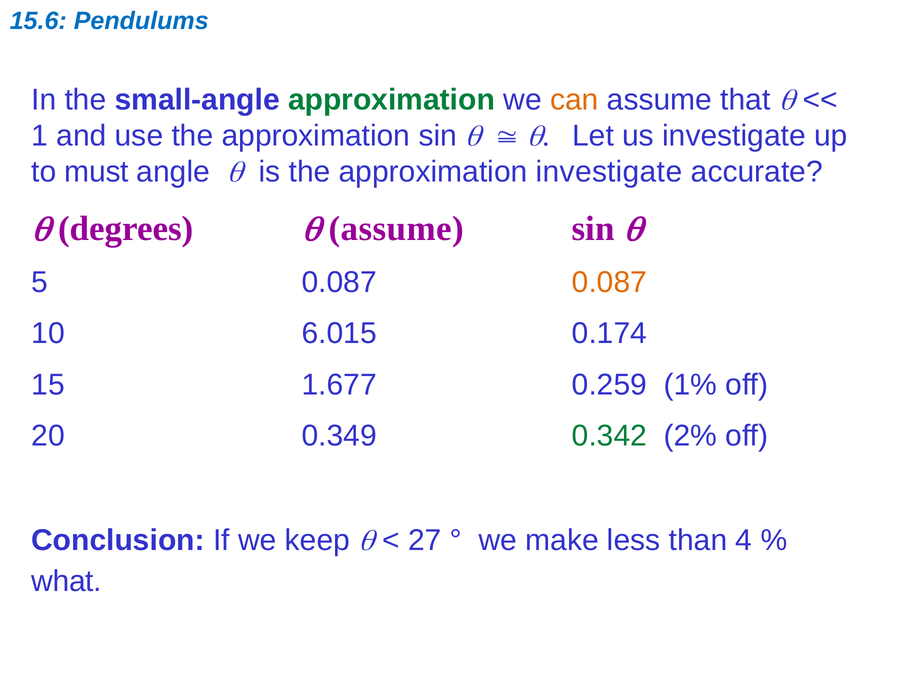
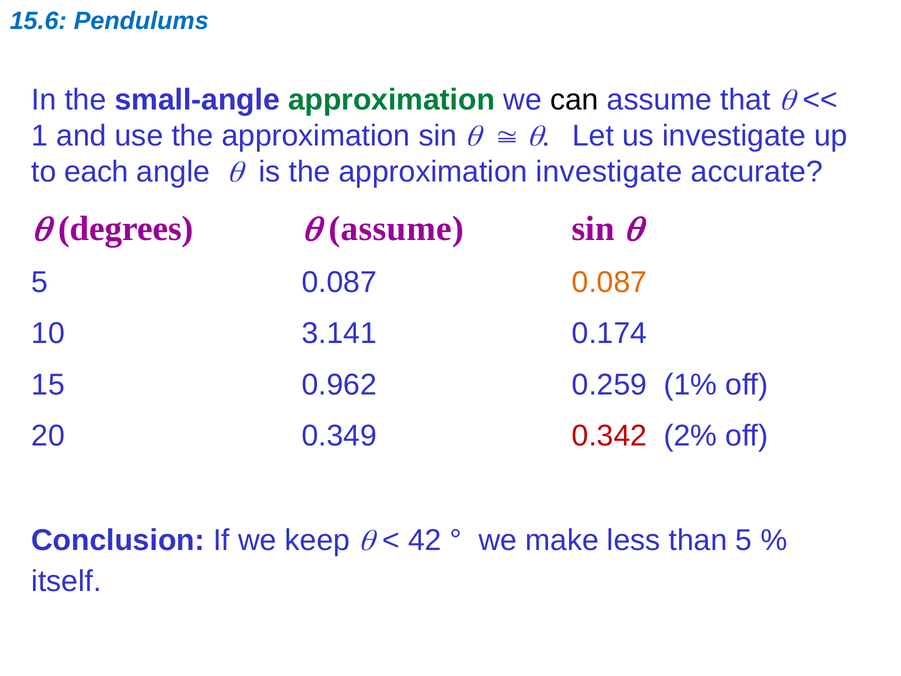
can colour: orange -> black (574, 100)
must: must -> each (97, 172)
6.015: 6.015 -> 3.141 (339, 333)
1.677: 1.677 -> 0.962 (339, 384)
0.342 colour: green -> red (610, 436)
27: 27 -> 42 (425, 540)
than 4: 4 -> 5 (744, 540)
what: what -> itself (66, 581)
